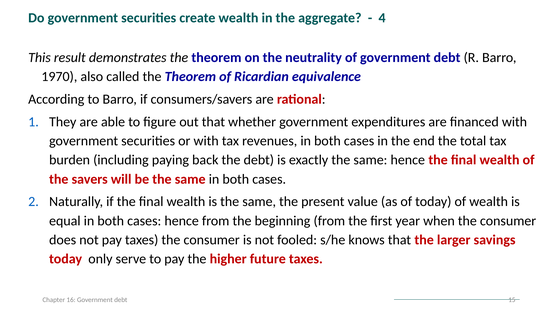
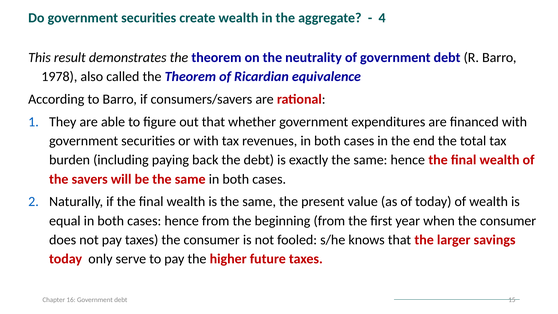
1970: 1970 -> 1978 (59, 77)
